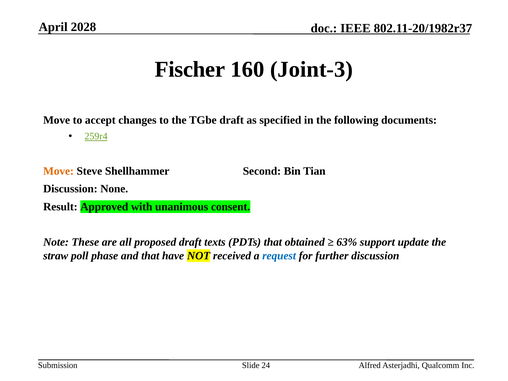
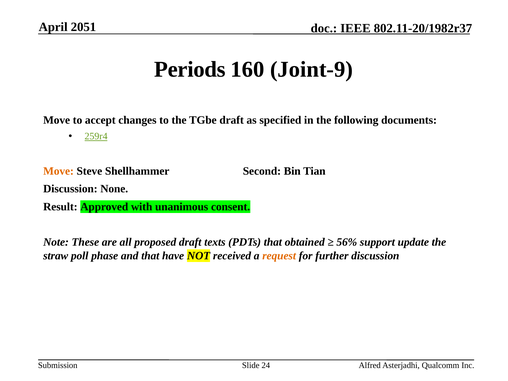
2028: 2028 -> 2051 (83, 27)
Fischer: Fischer -> Periods (190, 69)
Joint-3: Joint-3 -> Joint-9 (311, 69)
63%: 63% -> 56% (347, 242)
request colour: blue -> orange (279, 256)
